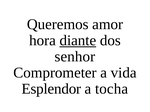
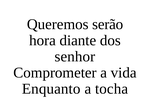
amor: amor -> serão (108, 24)
diante underline: present -> none (78, 41)
Esplendor: Esplendor -> Enquanto (51, 89)
